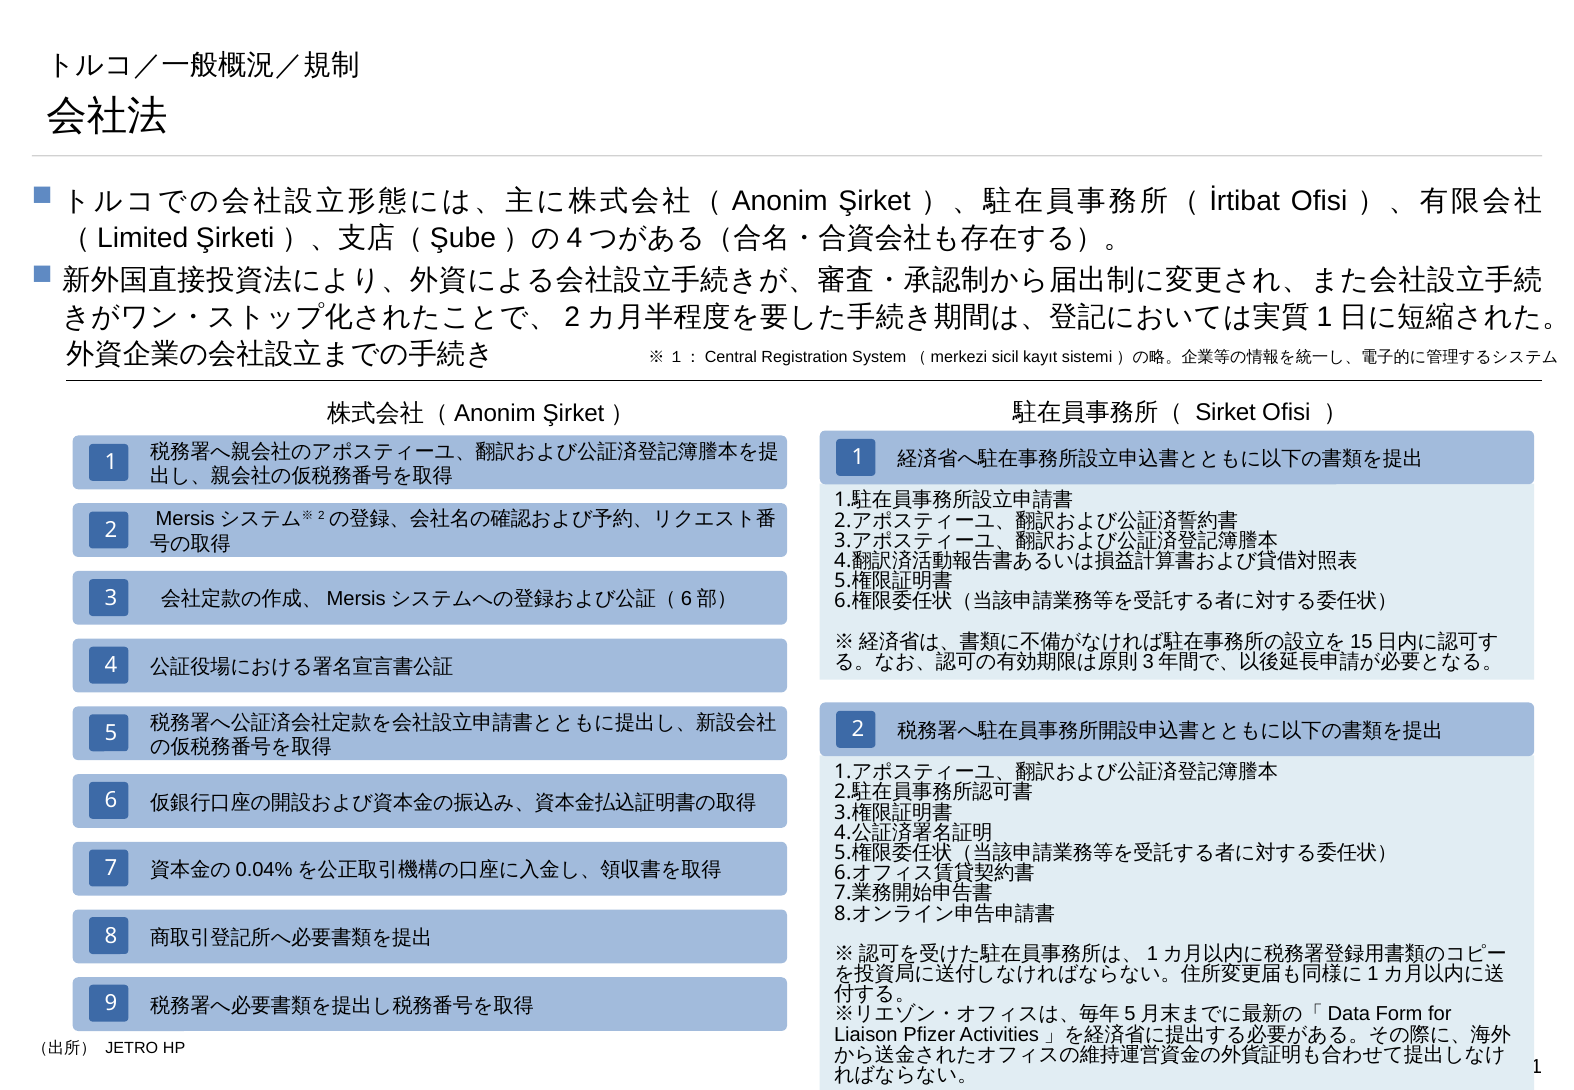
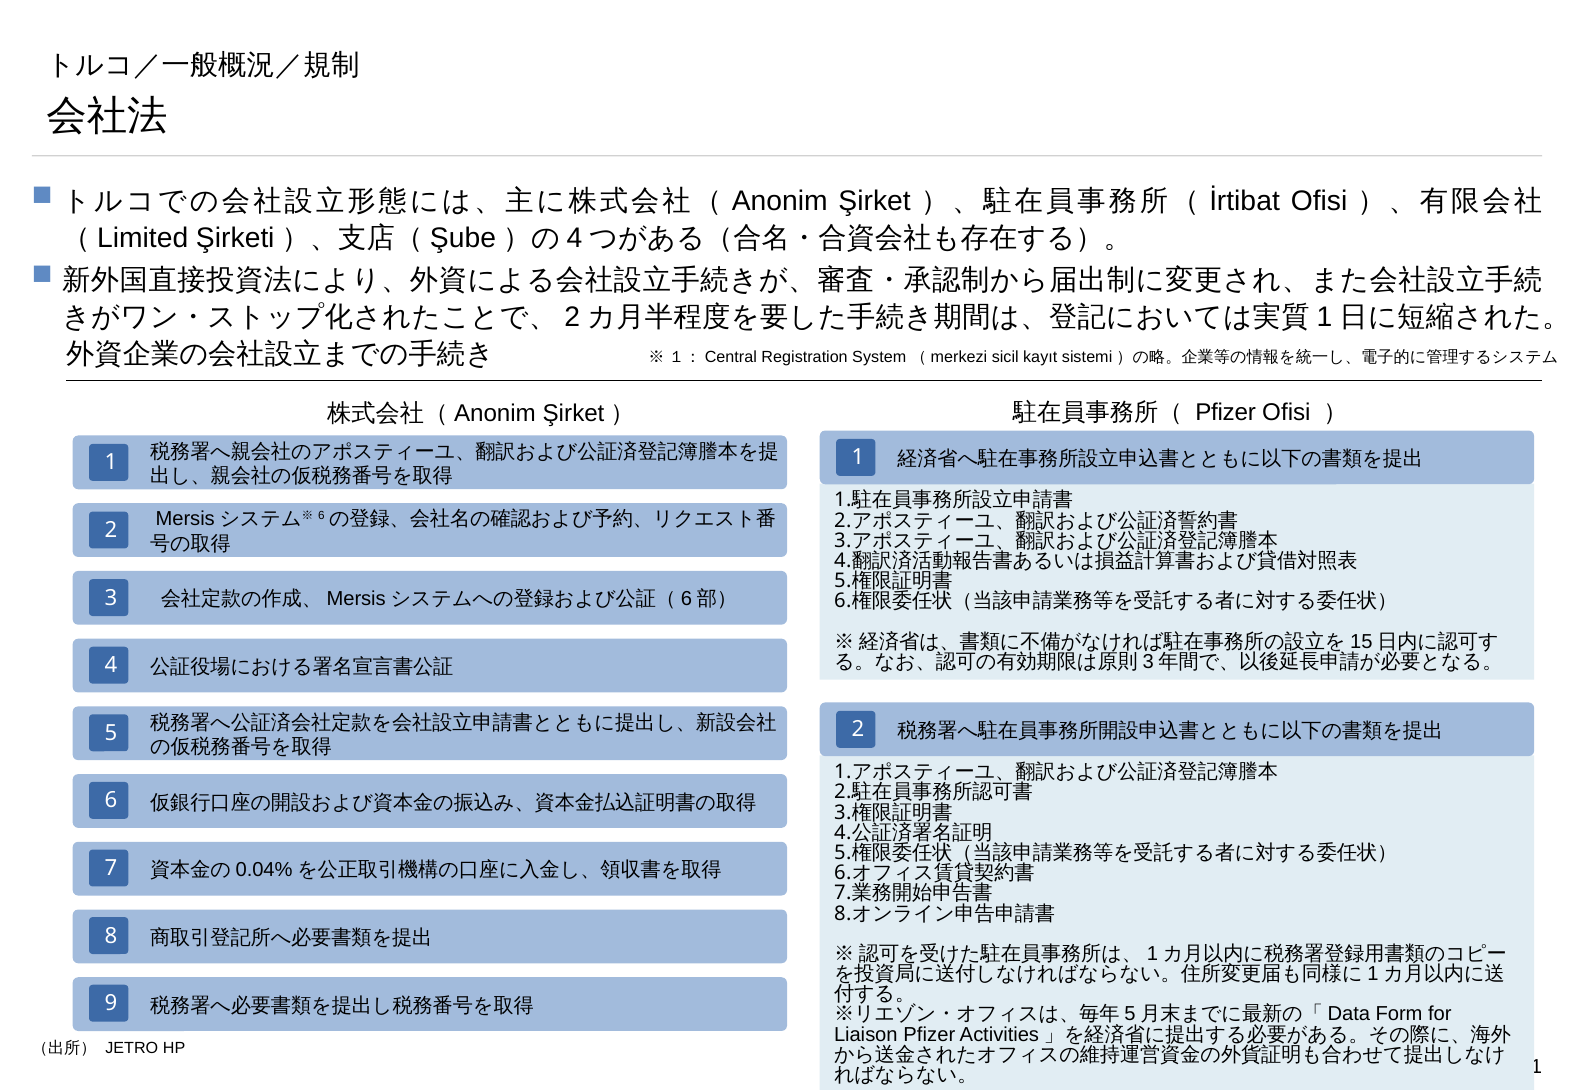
Sirket: Sirket -> Pfizer (1226, 412)
2: 2 -> 6 (321, 516)
